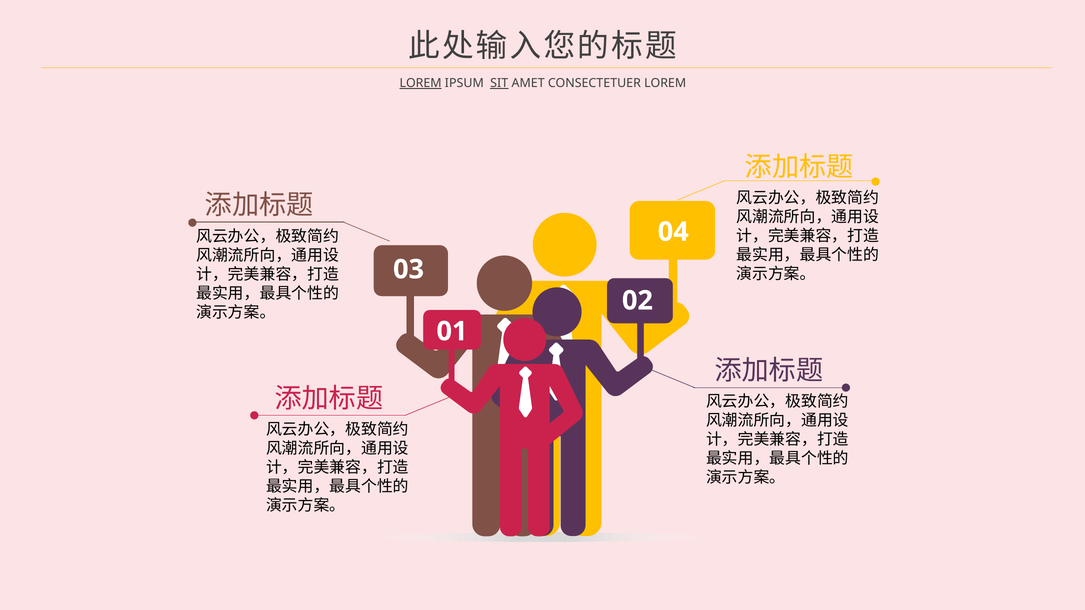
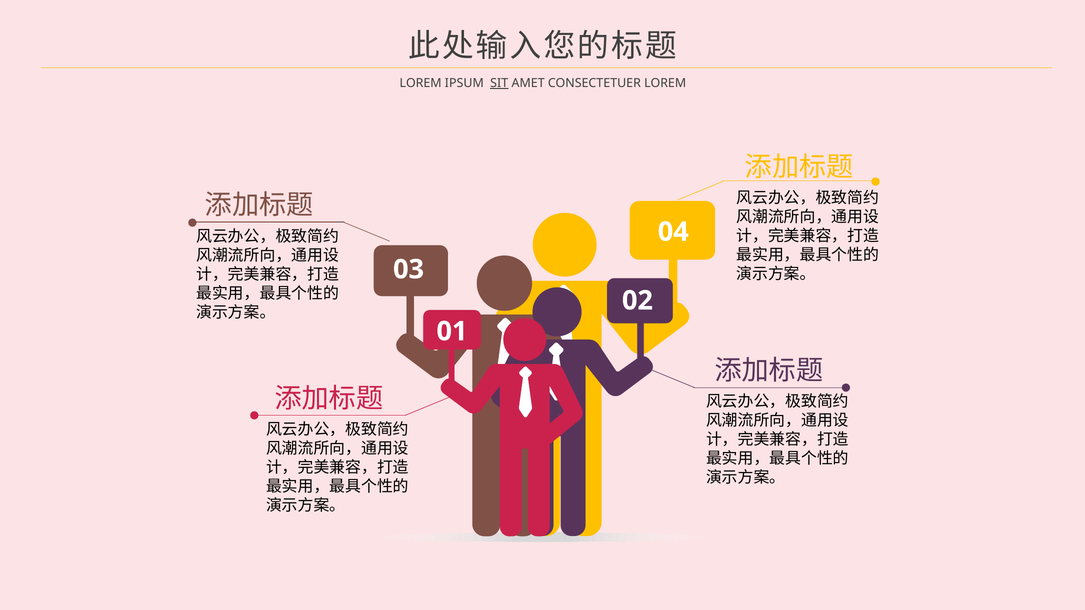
LOREM underline: present -> none (421, 83)
